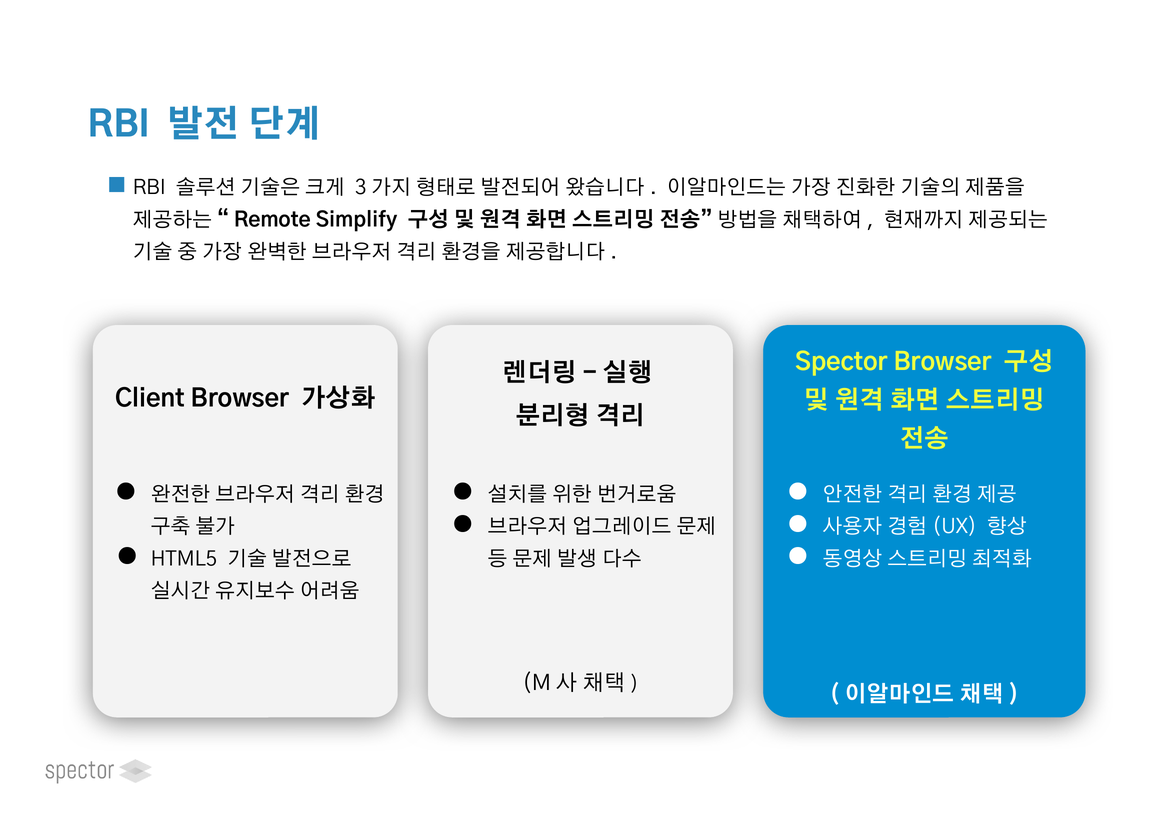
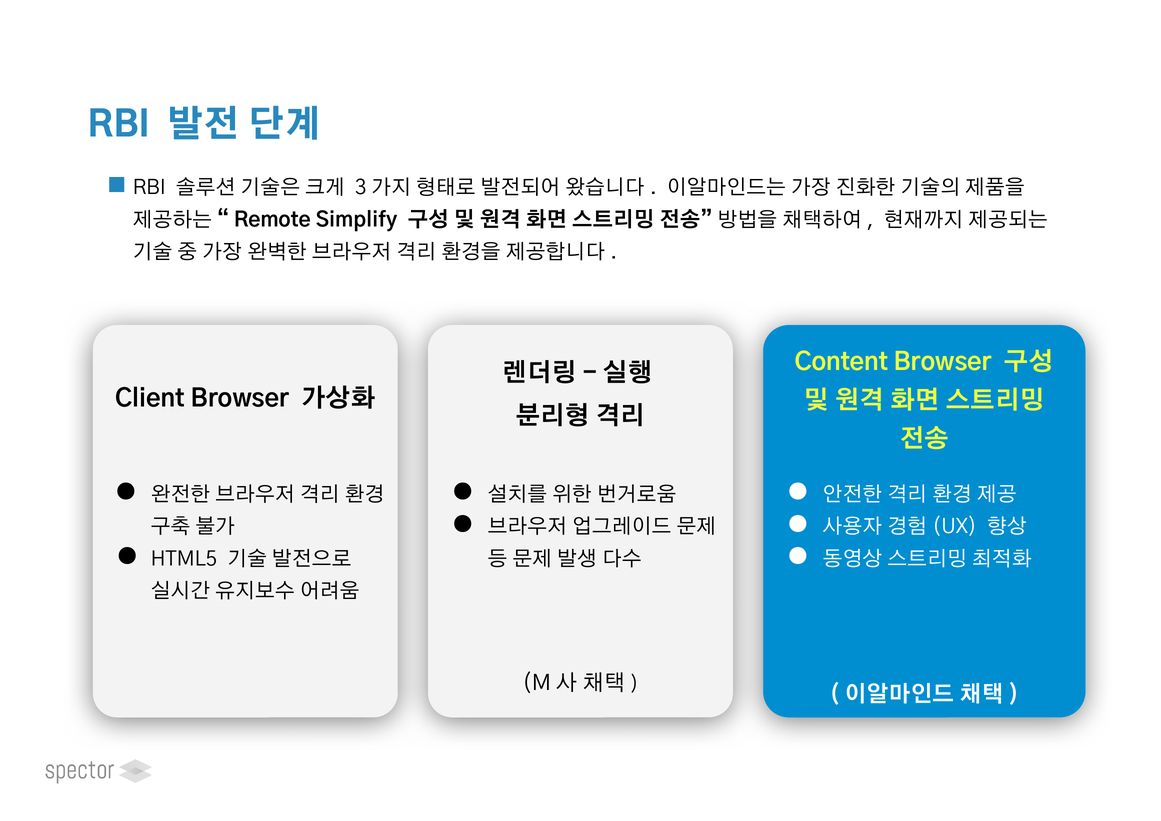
Spector: Spector -> Content (842, 362)
